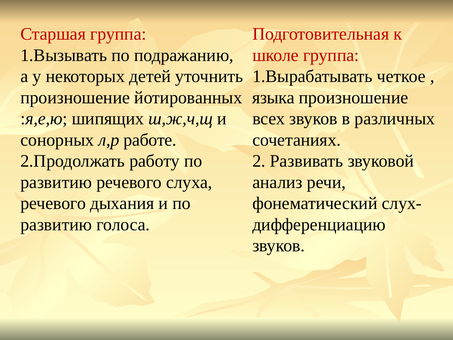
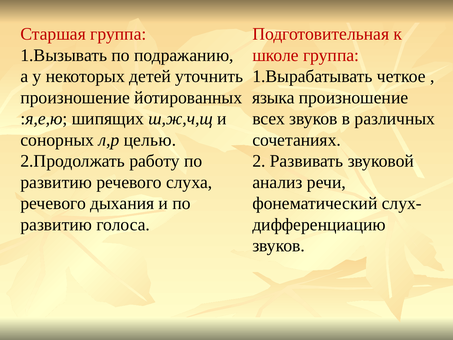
работе: работе -> целью (150, 140)
